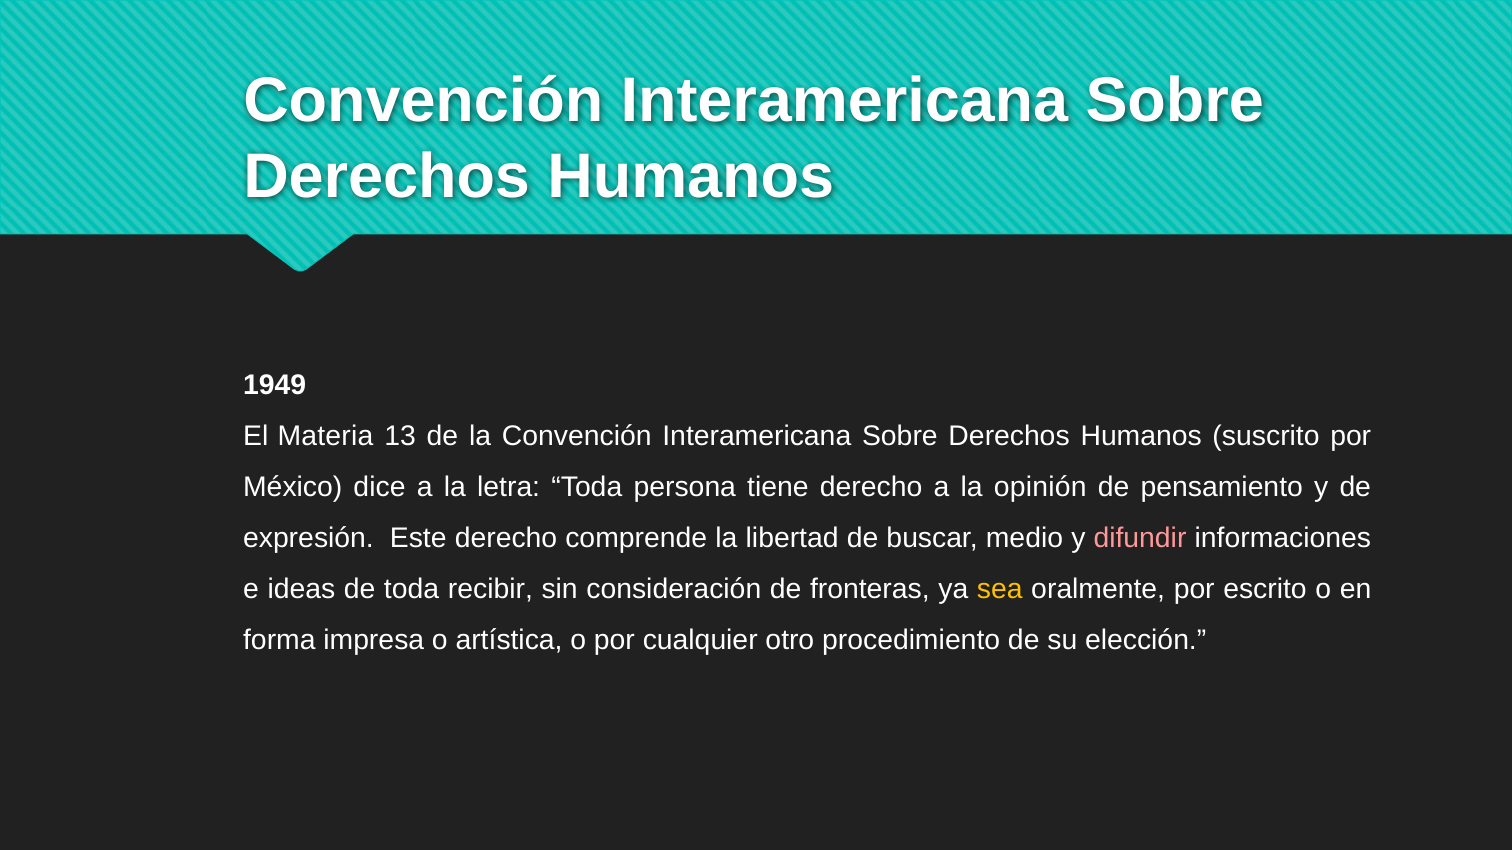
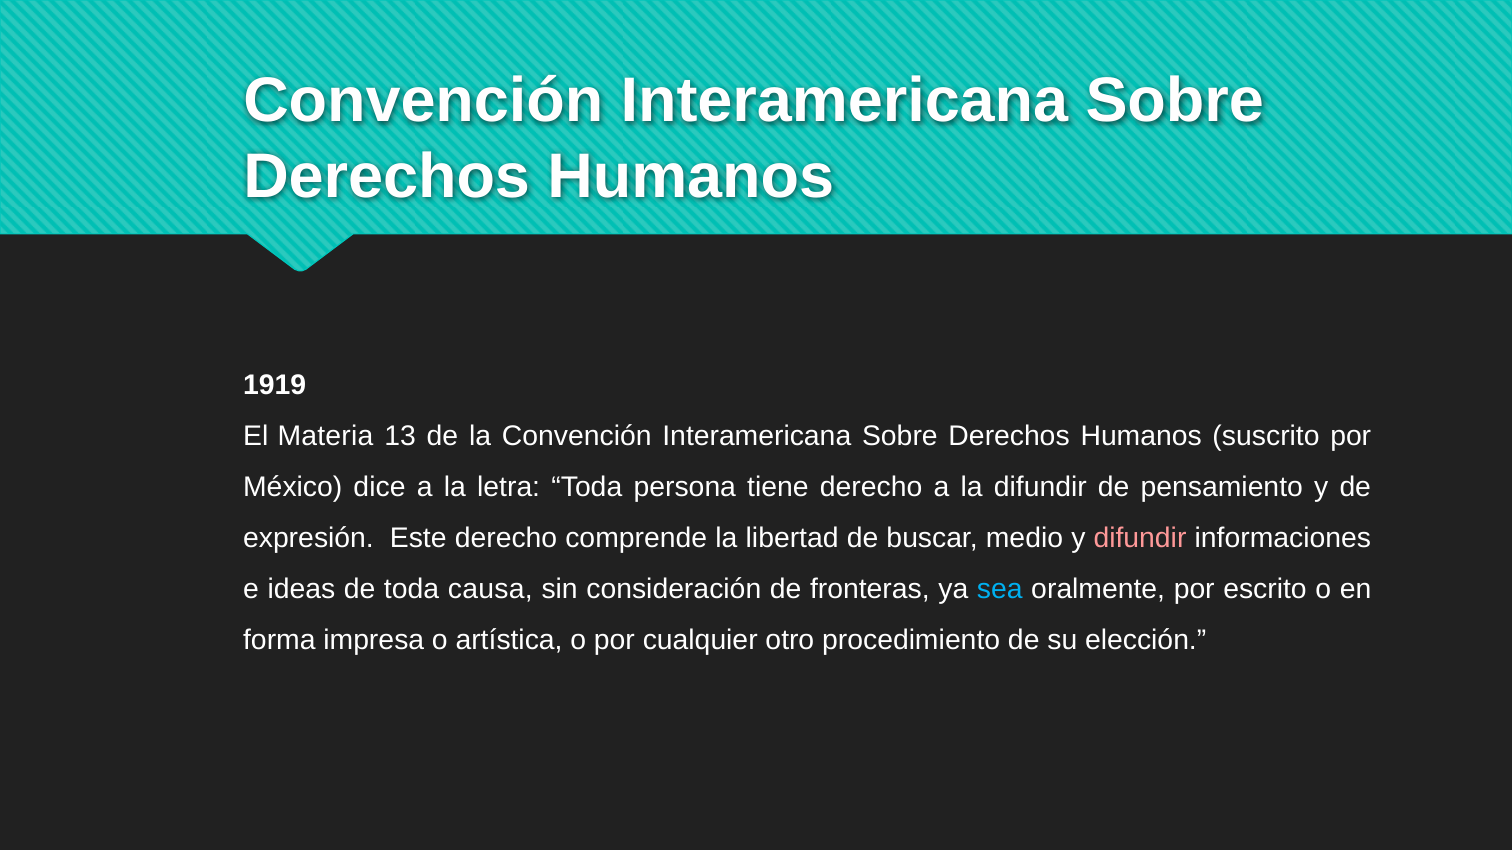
1949: 1949 -> 1919 (275, 386)
la opinión: opinión -> difundir (1040, 488)
recibir: recibir -> causa (490, 590)
sea colour: yellow -> light blue (1000, 590)
